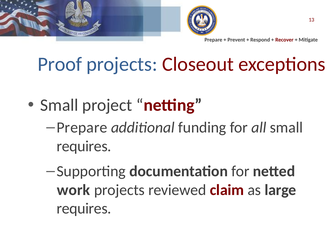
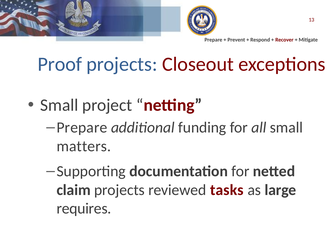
requires: requires -> matters (84, 146)
work: work -> claim (74, 190)
claim: claim -> tasks (227, 190)
